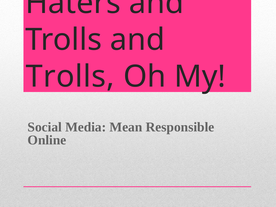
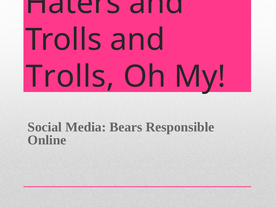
Mean: Mean -> Bears (126, 127)
